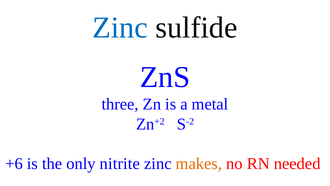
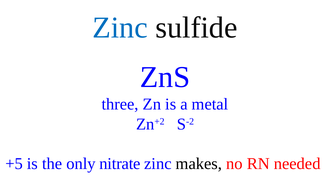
+6: +6 -> +5 (14, 163)
nitrite: nitrite -> nitrate (120, 163)
makes colour: orange -> black (199, 163)
